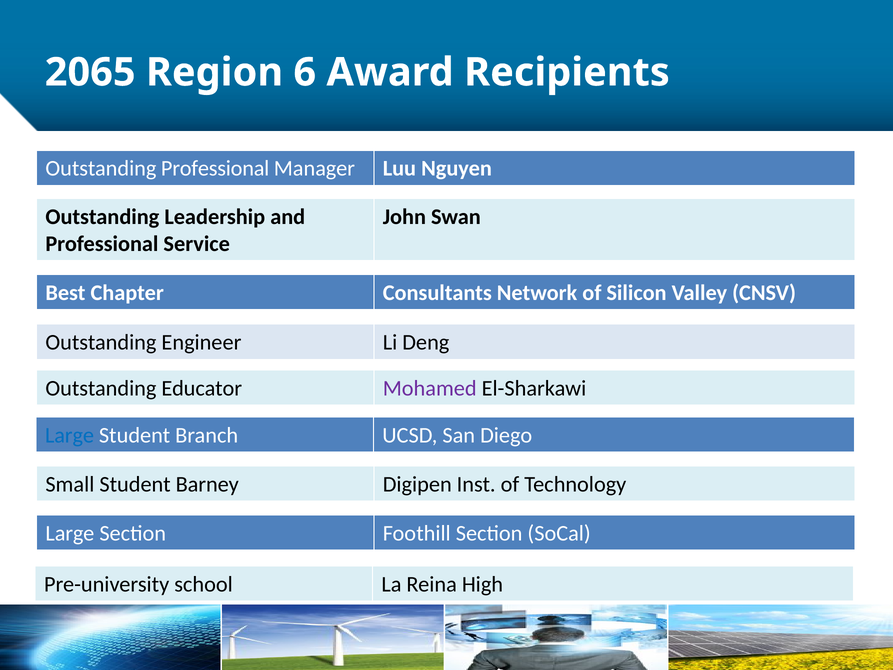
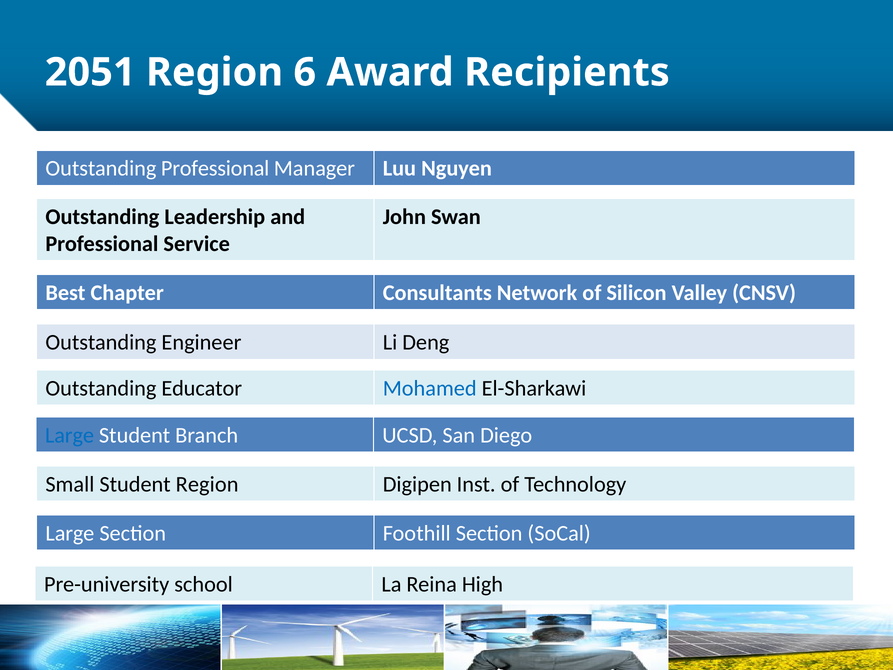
2065: 2065 -> 2051 (90, 72)
Mohamed colour: purple -> blue (430, 388)
Student Barney: Barney -> Region (207, 484)
